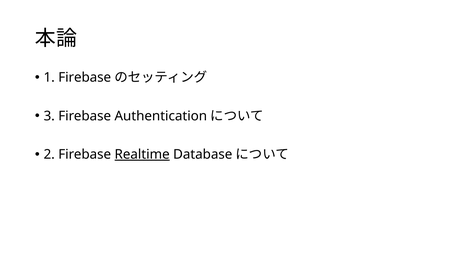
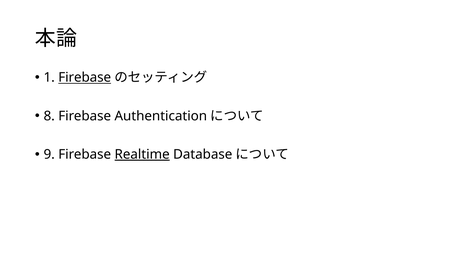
Firebase underline: none -> present (85, 78)
3: 3 -> 8 (49, 116)
2: 2 -> 9 (49, 155)
